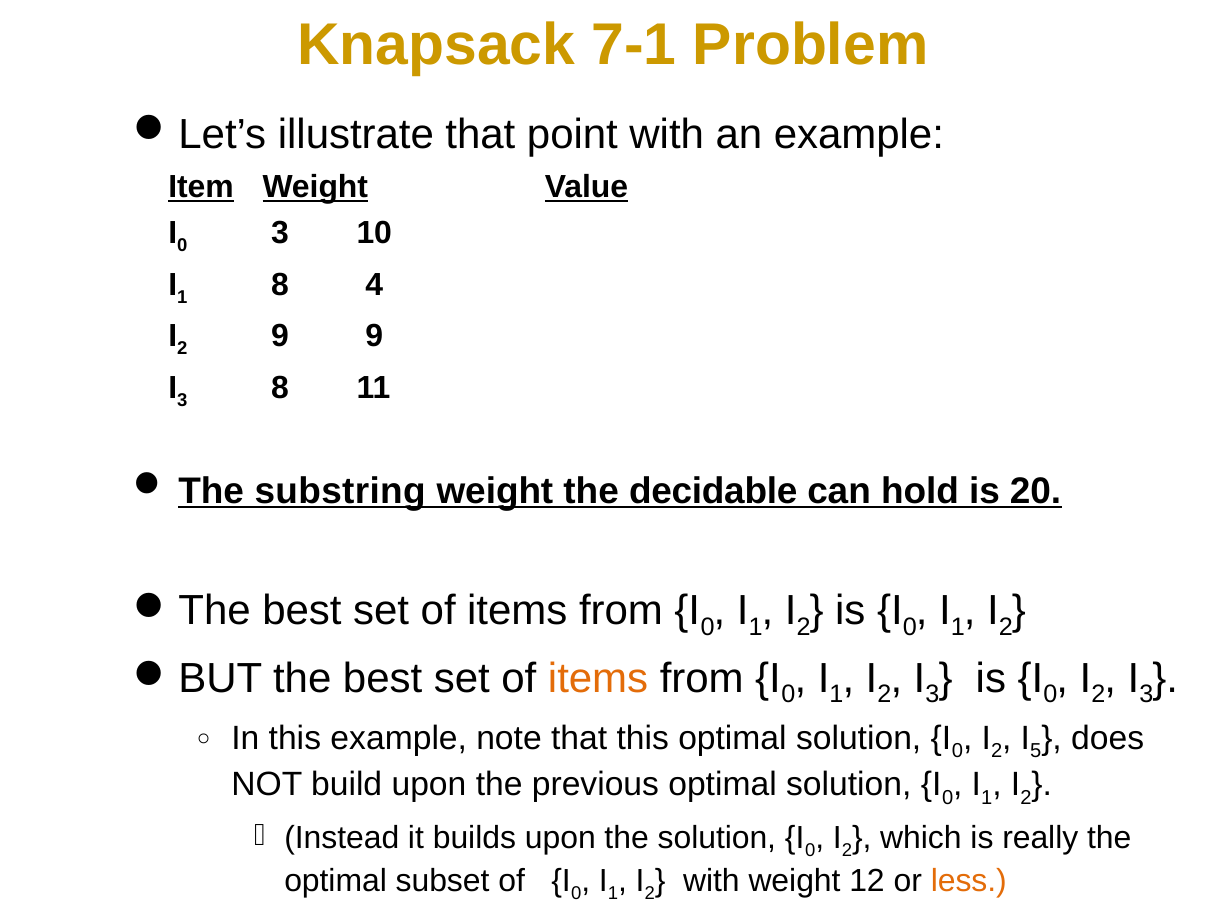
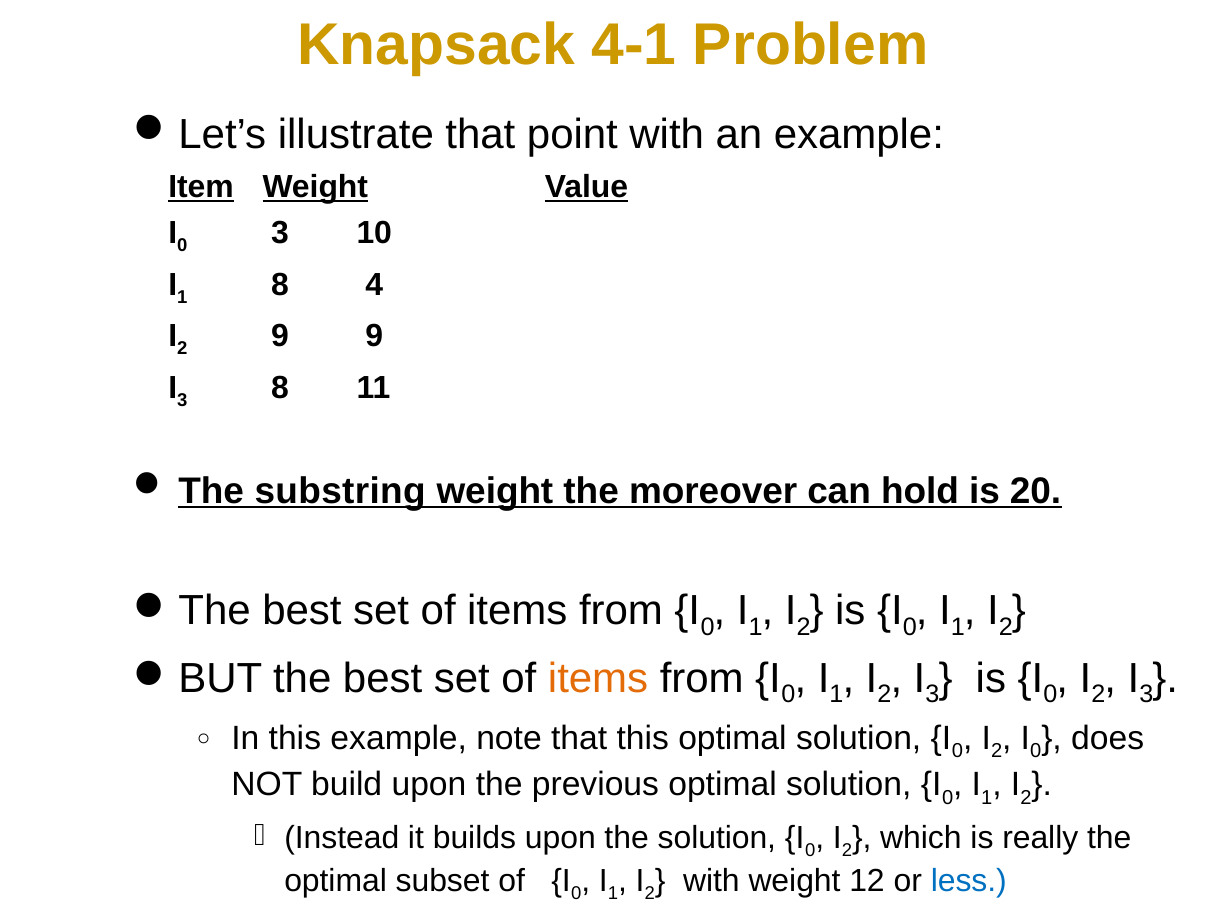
7-1: 7-1 -> 4-1 (634, 45)
decidable: decidable -> moreover (713, 491)
5: 5 -> 0 (1036, 751)
less colour: orange -> blue (969, 881)
